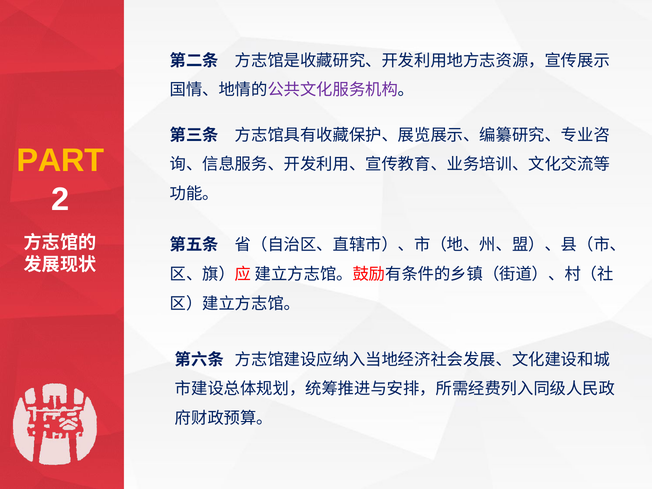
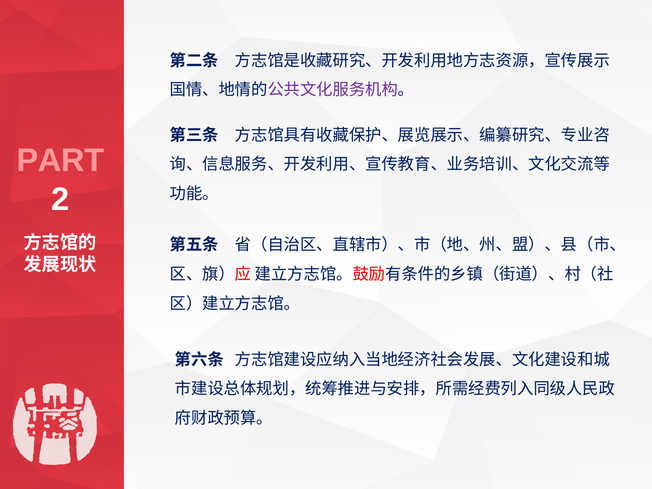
PART colour: yellow -> pink (60, 161)
